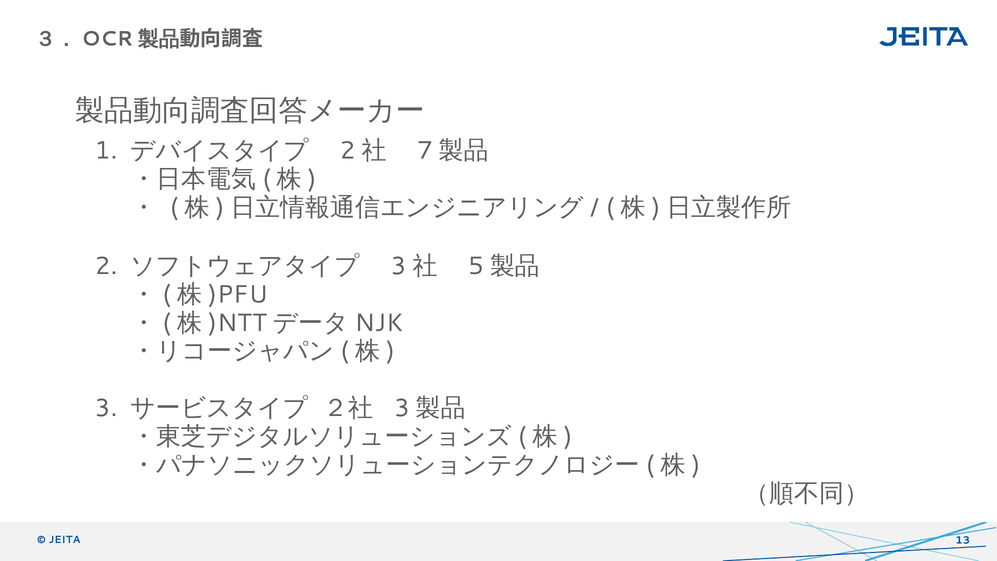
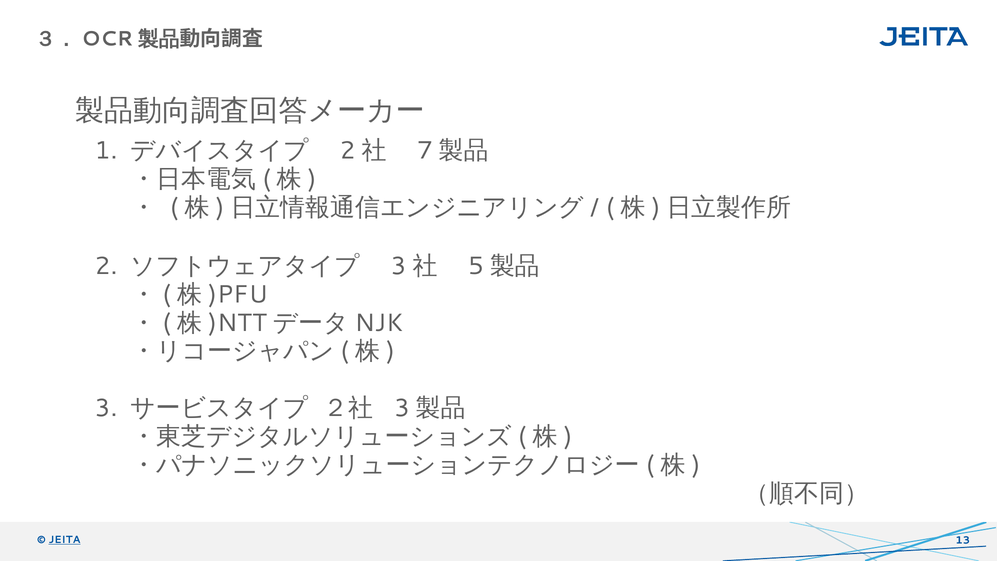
JEITA underline: none -> present (65, 540)
